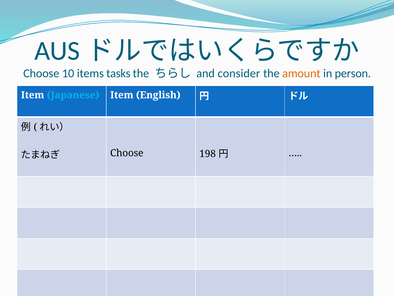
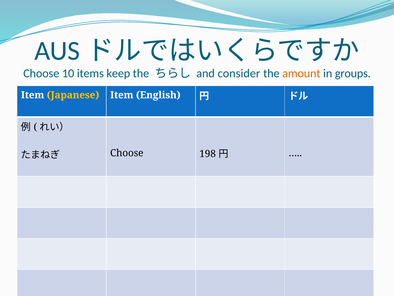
tasks: tasks -> keep (118, 73)
person: person -> groups (353, 73)
Japanese colour: light blue -> yellow (73, 95)
